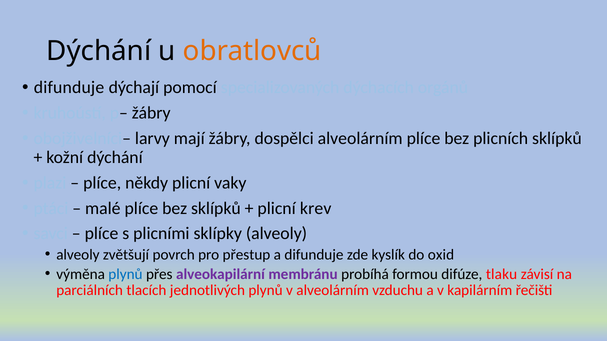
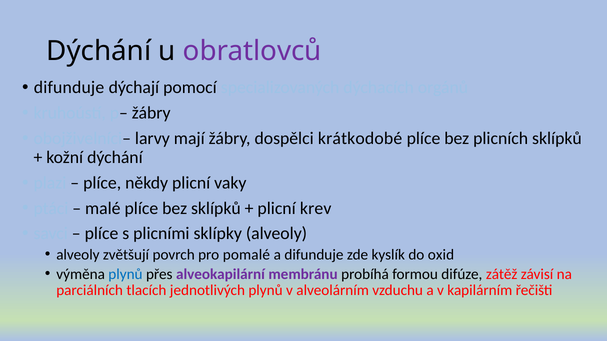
obratlovců colour: orange -> purple (252, 51)
dospělci alveolárním: alveolárním -> krátkodobé (360, 139)
přestup: přestup -> pomalé (246, 255)
tlaku: tlaku -> zátěž (502, 274)
